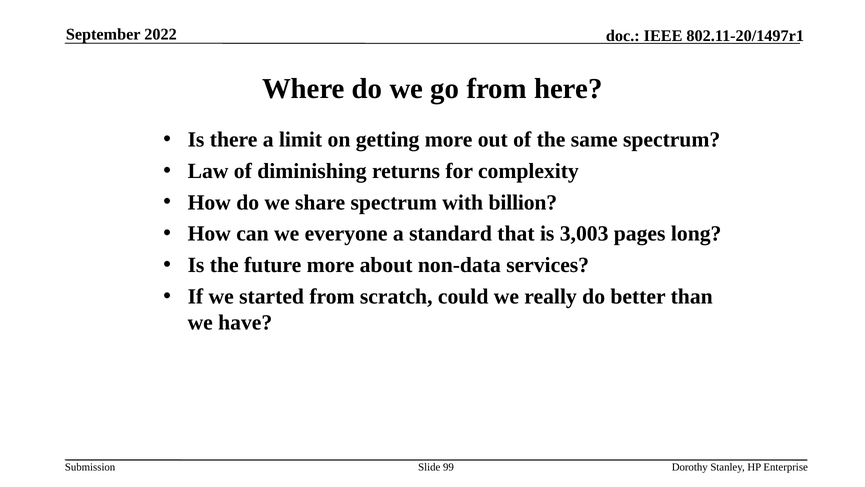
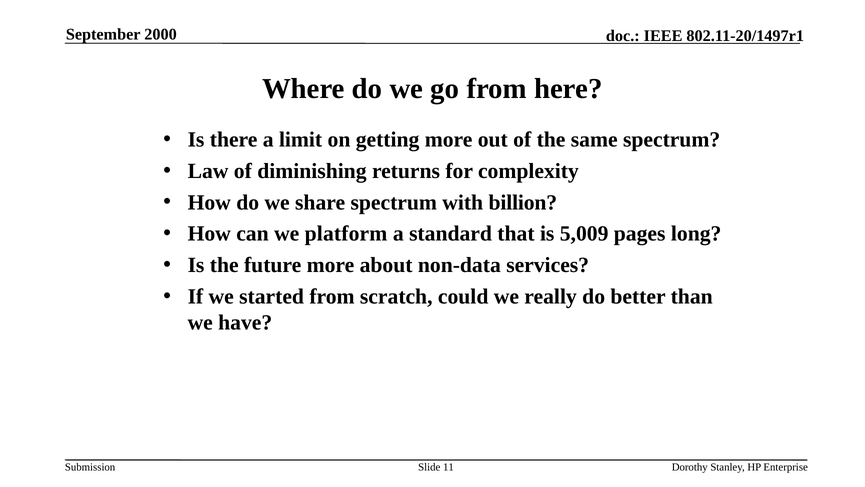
2022: 2022 -> 2000 (161, 34)
everyone: everyone -> platform (346, 234)
3,003: 3,003 -> 5,009 (584, 234)
99: 99 -> 11 (448, 467)
